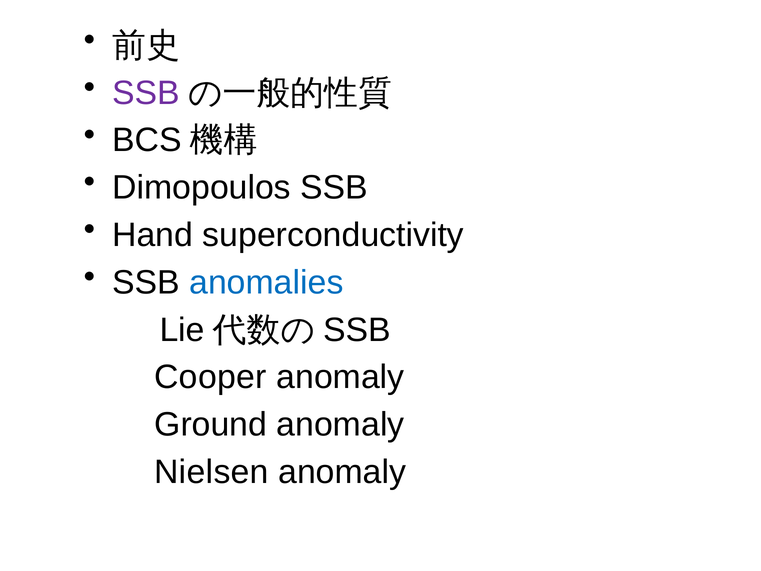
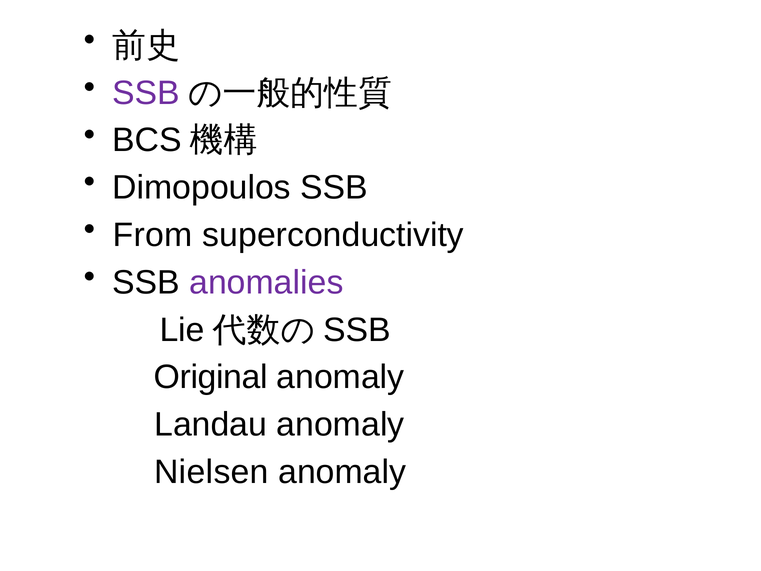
Hand: Hand -> From (153, 235)
anomalies colour: blue -> purple (266, 282)
Cooper: Cooper -> Original (211, 377)
Ground: Ground -> Landau (211, 424)
